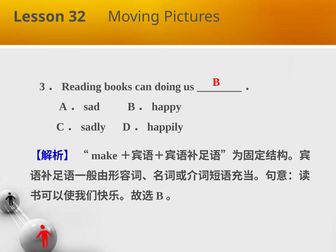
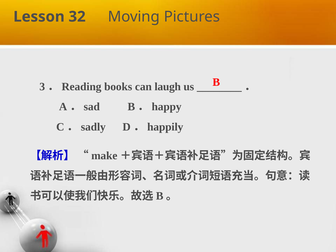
doing: doing -> laugh (168, 87)
